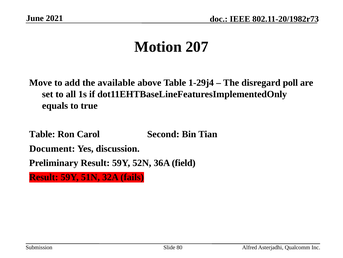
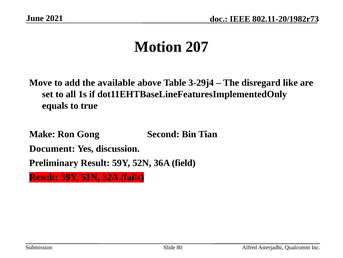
1-29j4: 1-29j4 -> 3-29j4 (201, 82)
poll: poll -> like (290, 82)
Table: Table -> Make (42, 134)
Carol: Carol -> Gong (88, 134)
